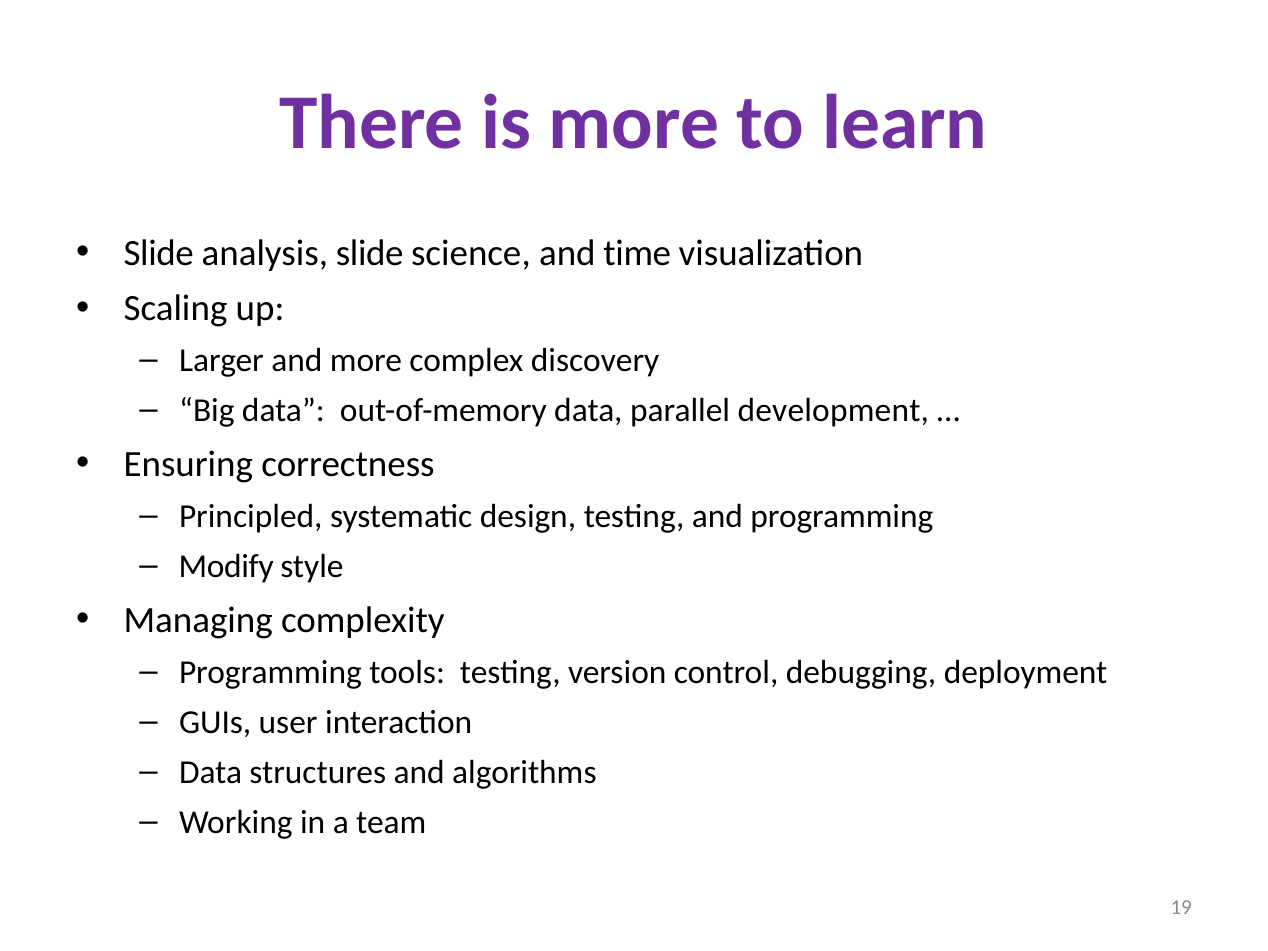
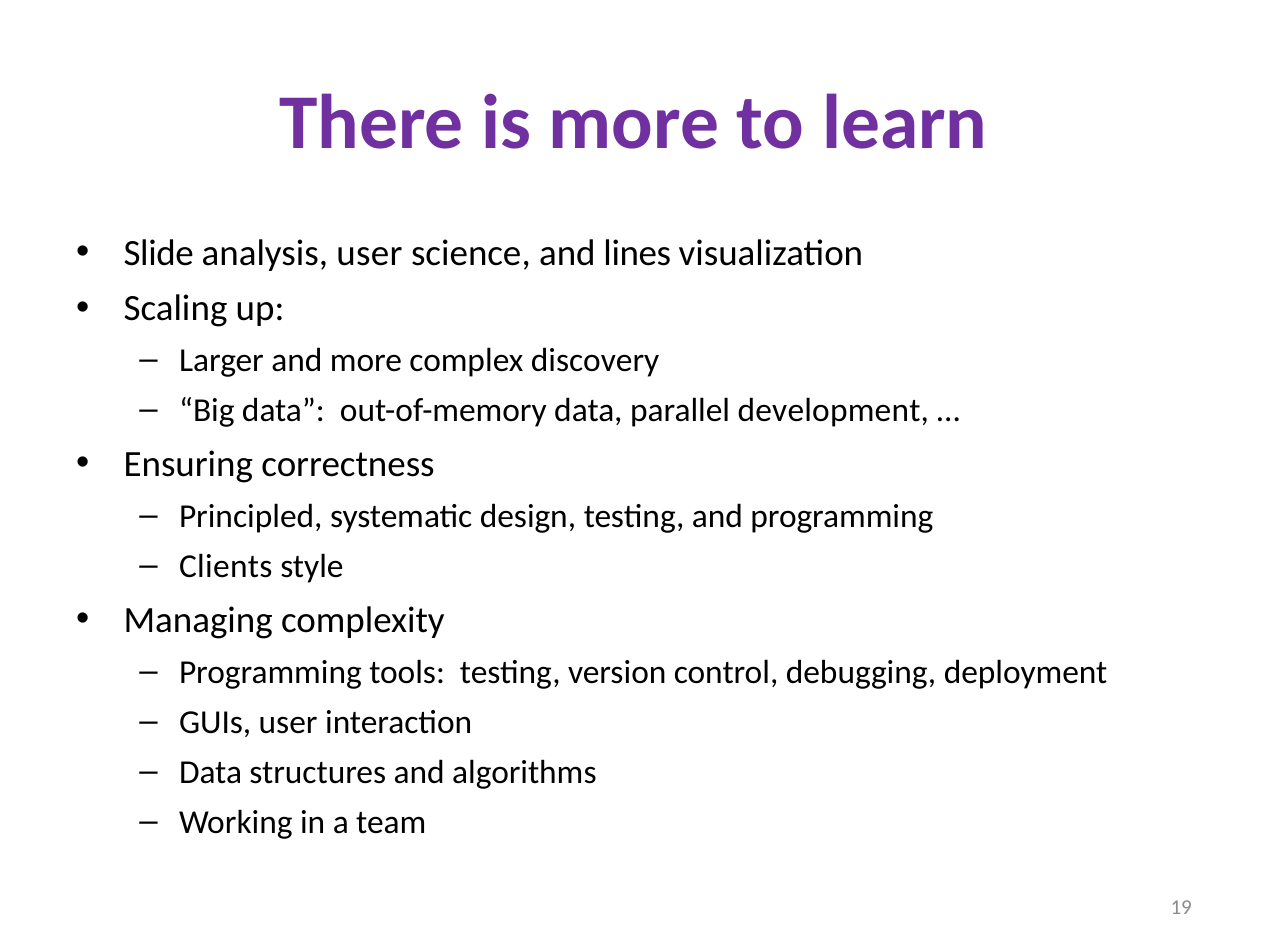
analysis slide: slide -> user (369, 253)
time: time -> lines (637, 253)
Modify: Modify -> Clients (226, 566)
